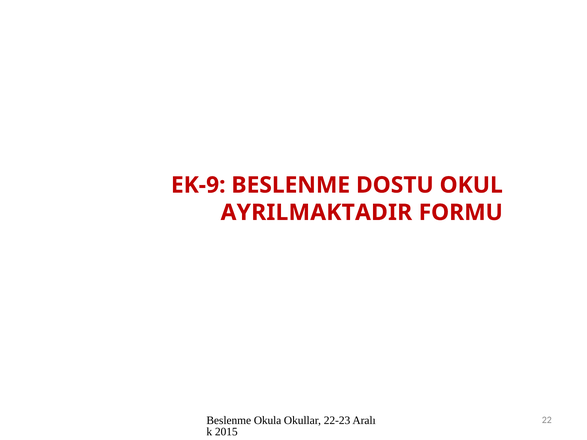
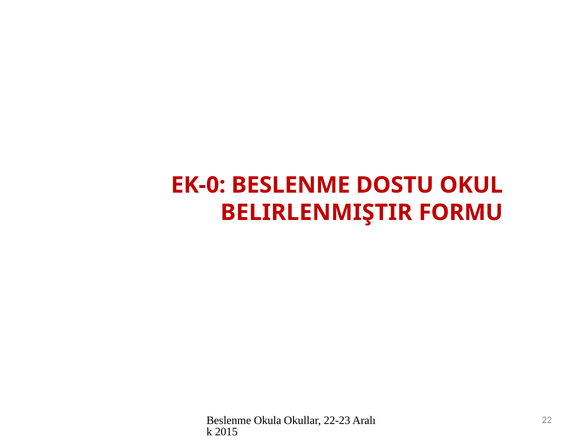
EK-9: EK-9 -> EK-0 (198, 185)
AYRILMAKTADIR: AYRILMAKTADIR -> BELIRLENMIŞTIR (316, 213)
